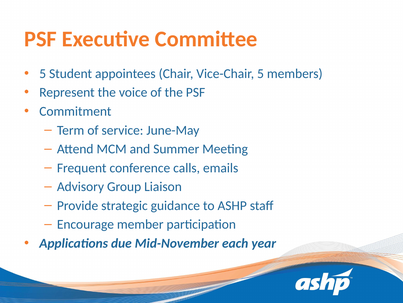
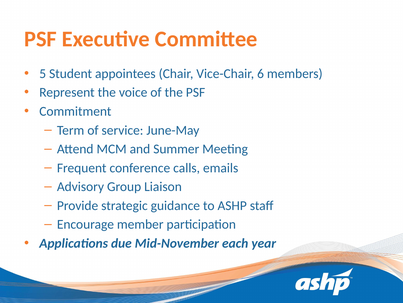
Vice-Chair 5: 5 -> 6 (261, 73)
